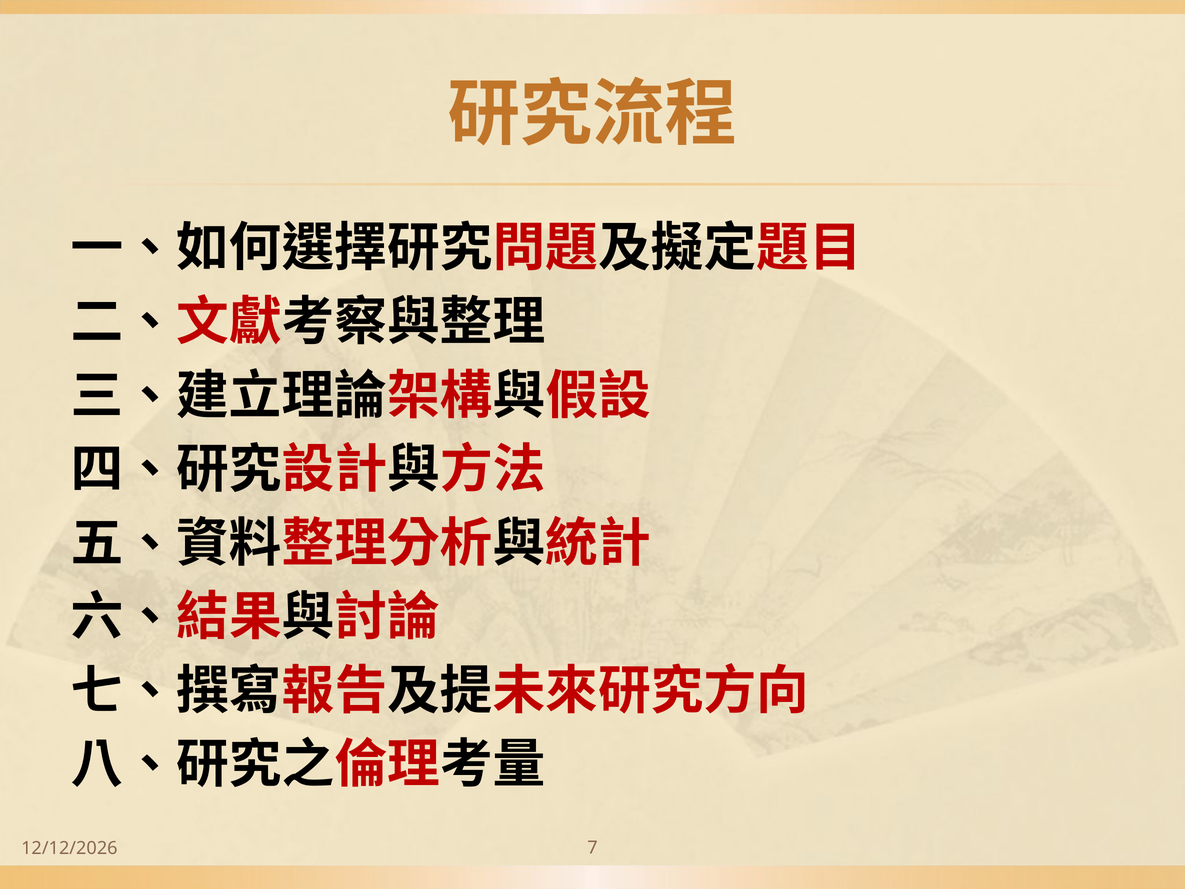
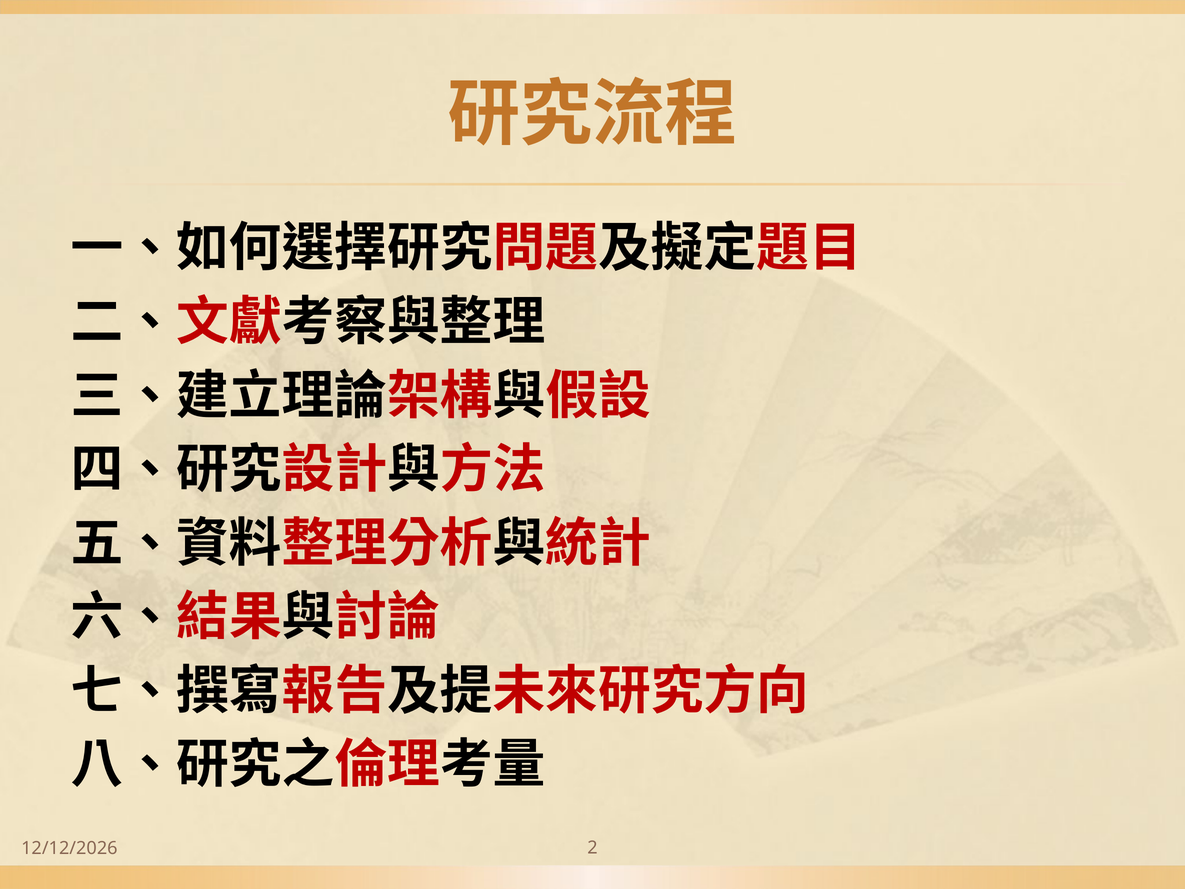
7: 7 -> 2 (593, 848)
